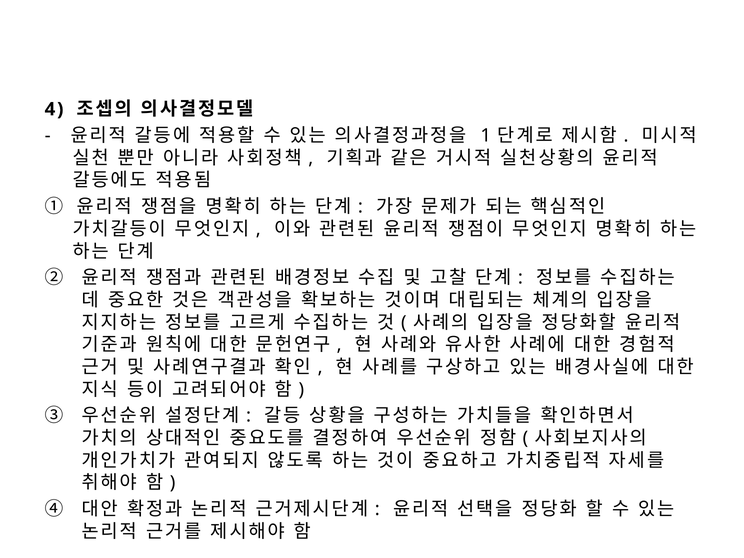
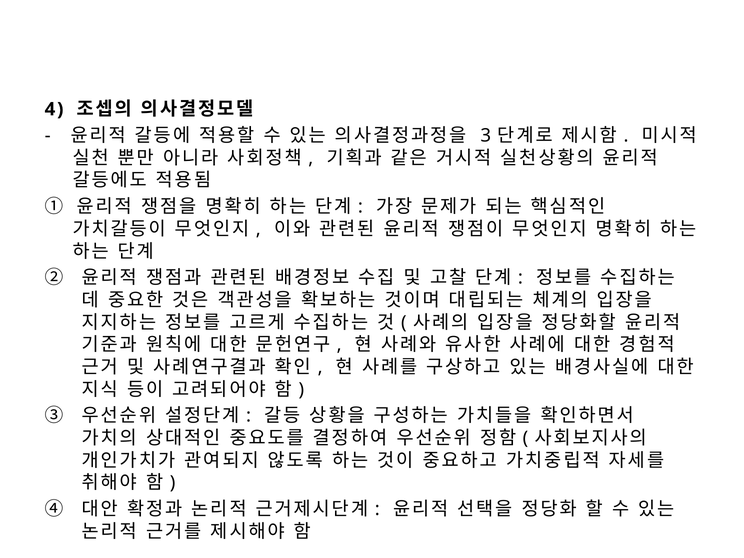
1: 1 -> 3 (486, 136)
